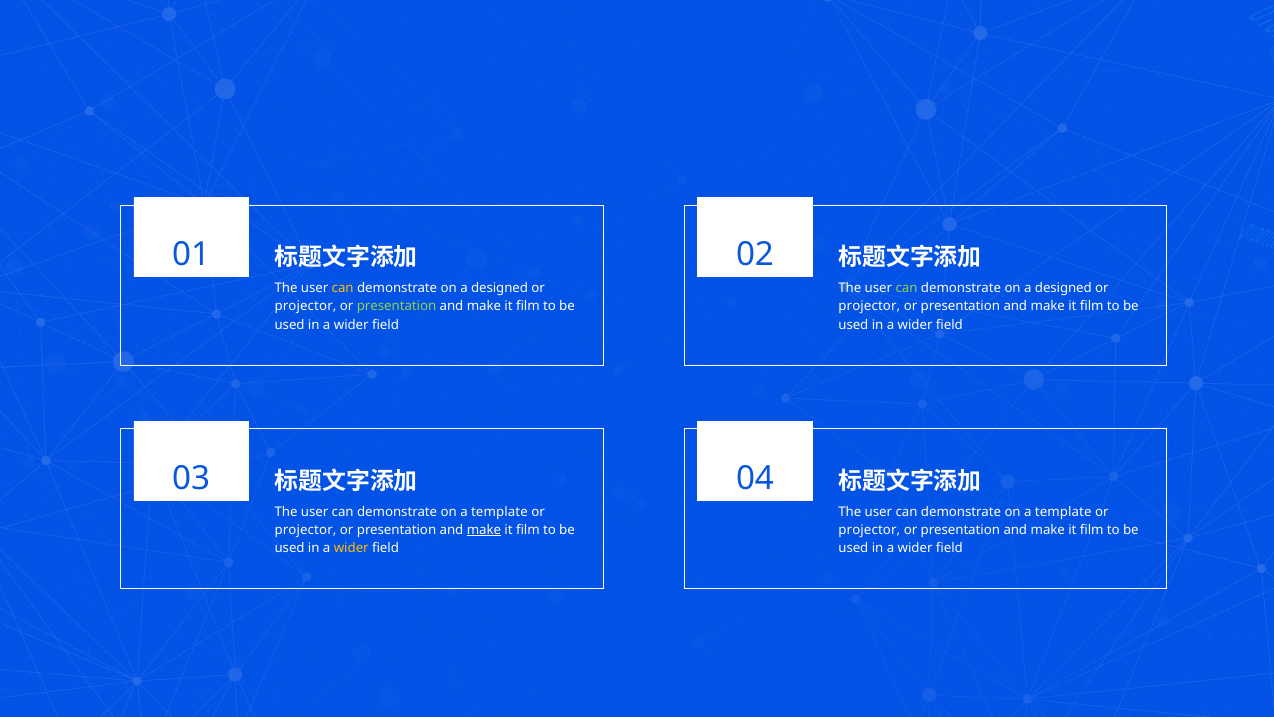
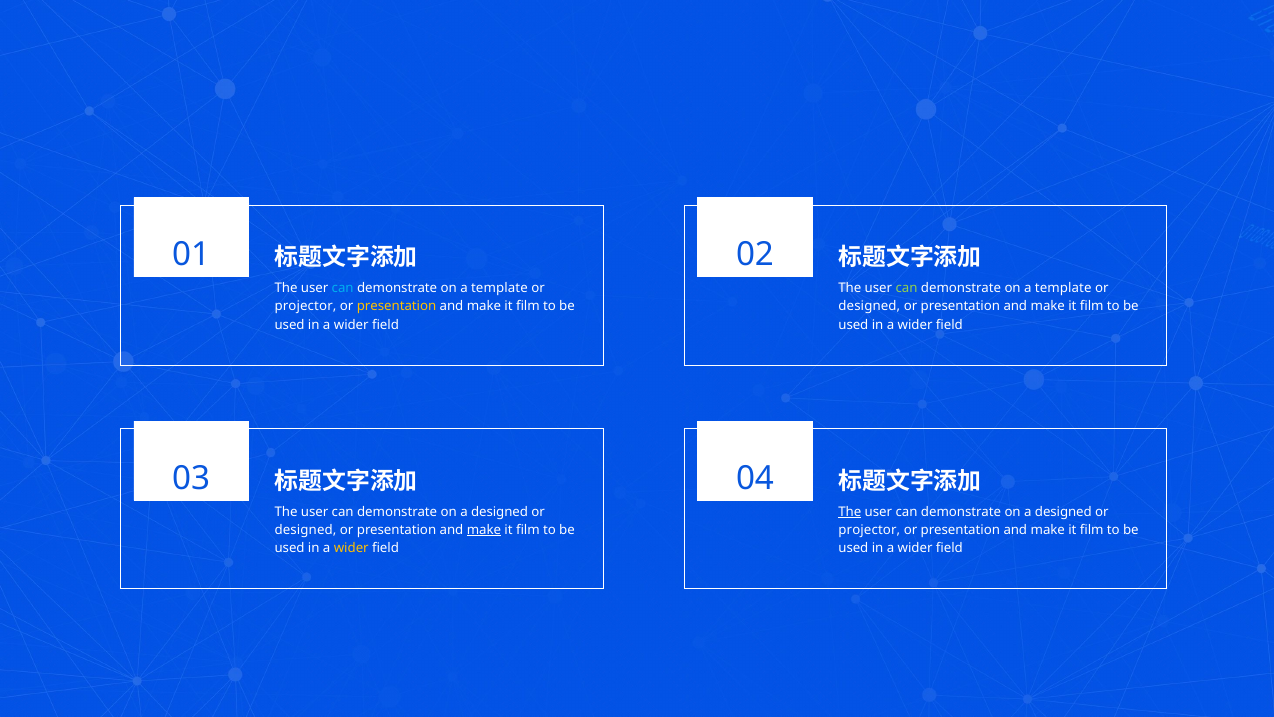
can colour: yellow -> light blue (343, 288)
designed: designed -> template (499, 288)
designed: designed -> template (1063, 288)
presentation colour: light green -> yellow (397, 306)
projector: projector -> designed (869, 306)
template: template -> designed (500, 512)
The underline: none -> present (850, 512)
template: template -> designed (1063, 512)
projector: projector -> designed (305, 530)
